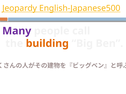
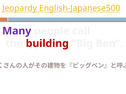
building colour: orange -> red (47, 44)
